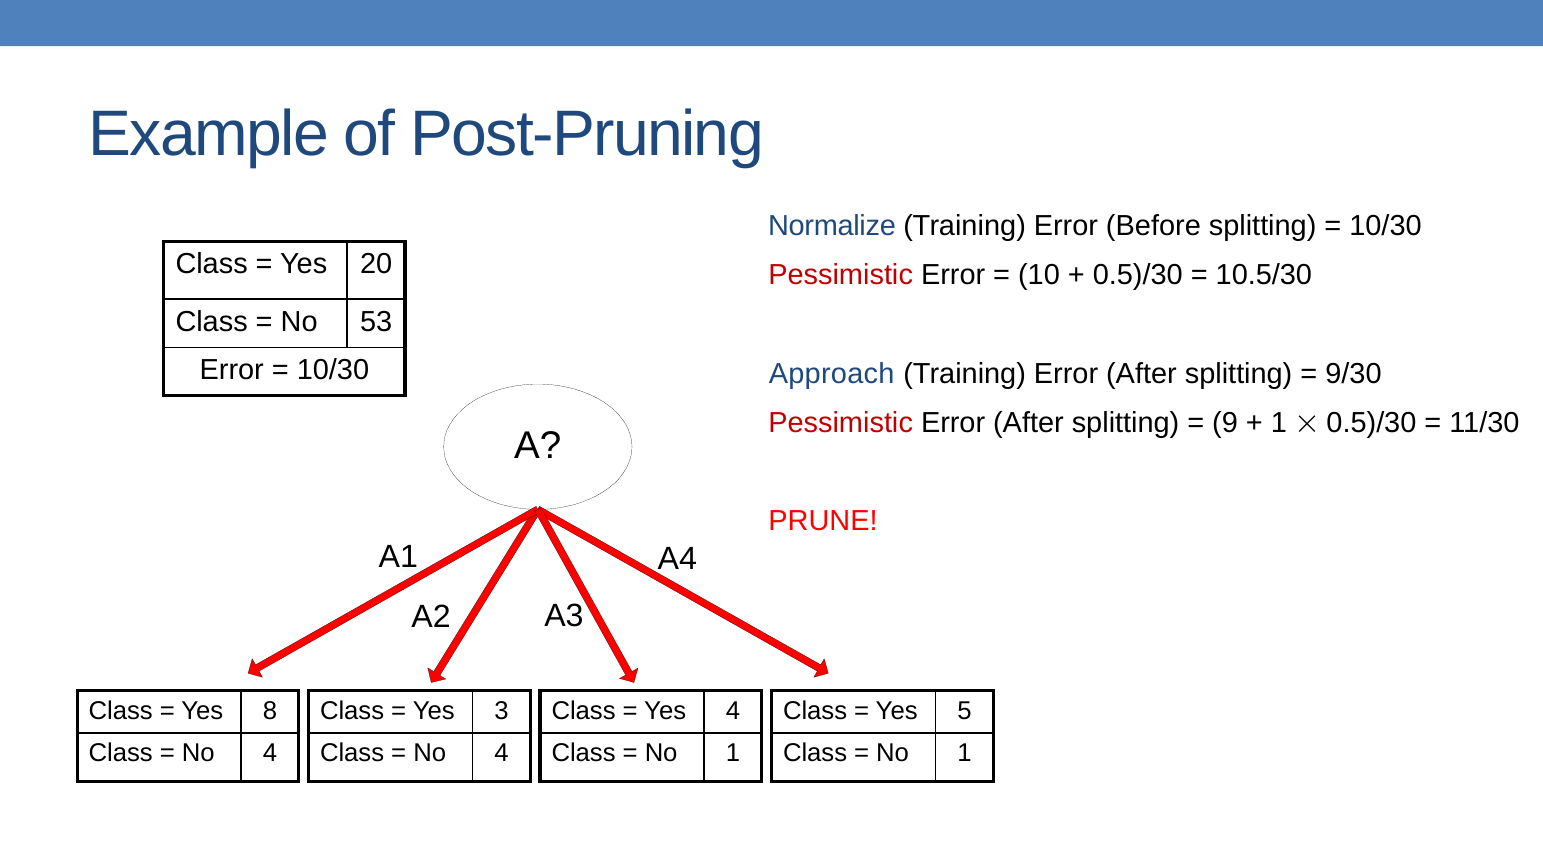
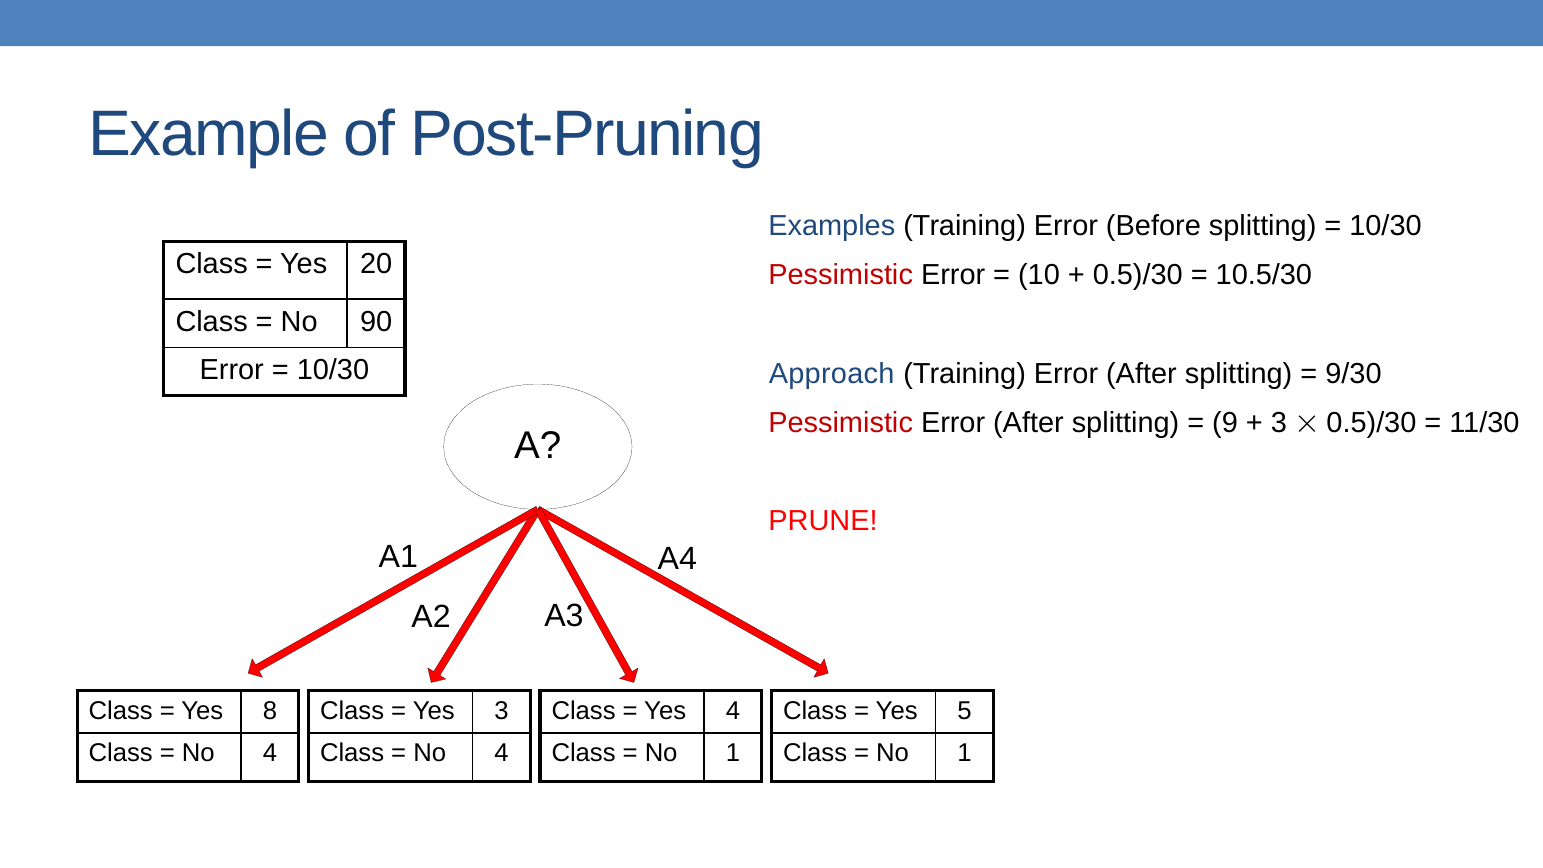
Normalize: Normalize -> Examples (832, 226)
53: 53 -> 90 (376, 321)
1: 1 -> 3 (1279, 423)
